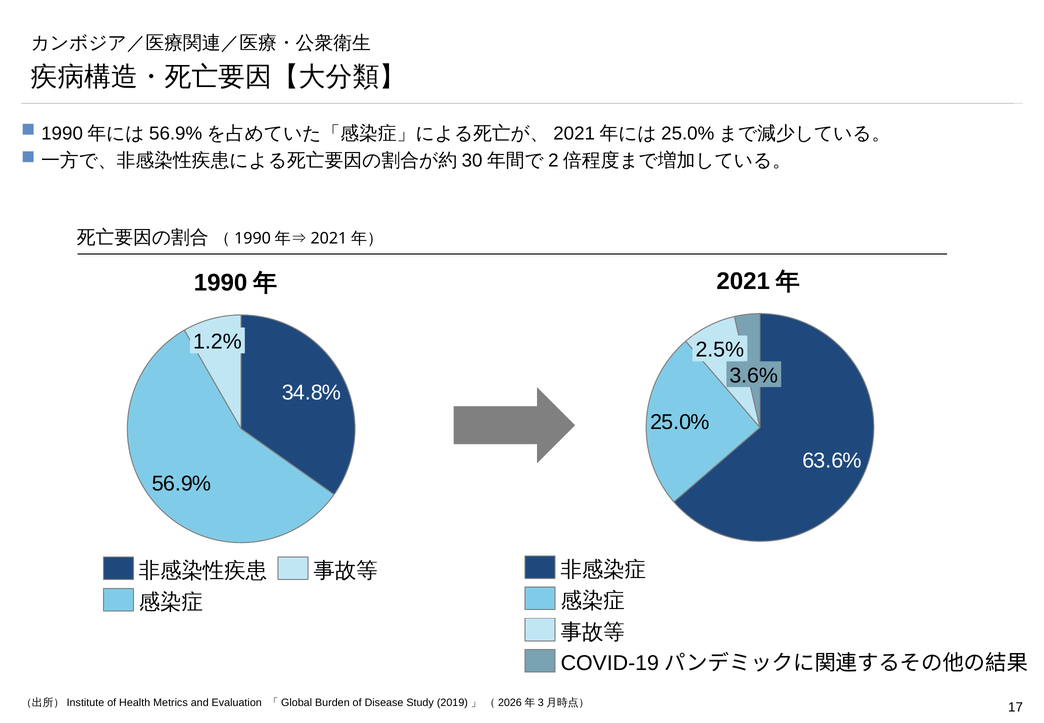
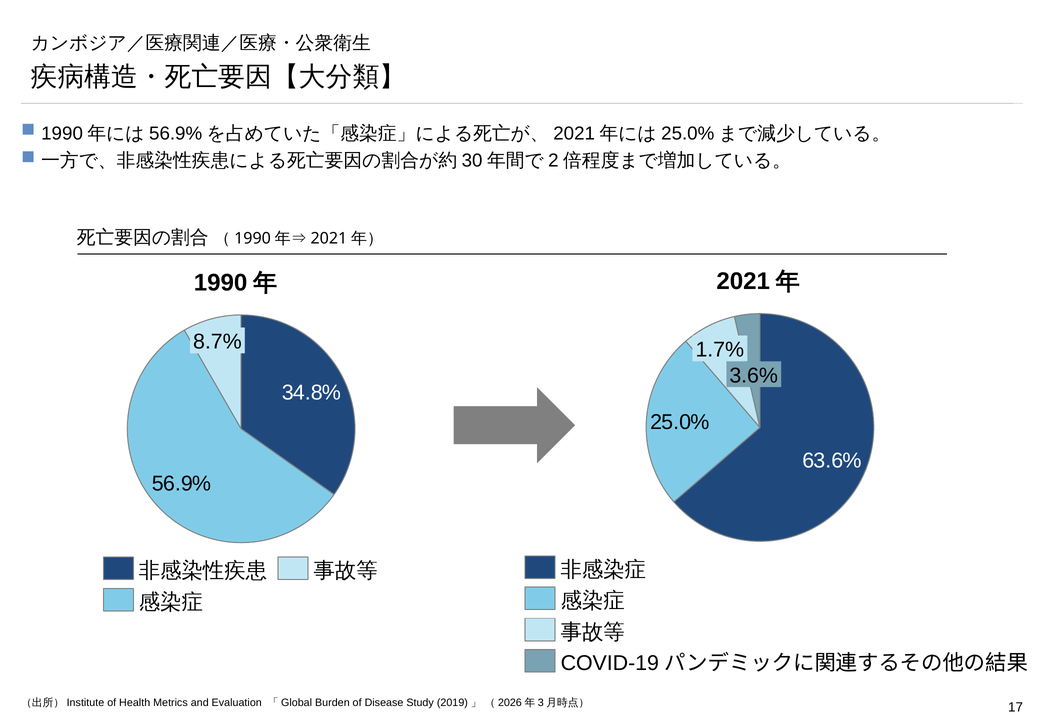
1.2%: 1.2% -> 8.7% (217, 342)
2.5%: 2.5% -> 1.7% (720, 350)
